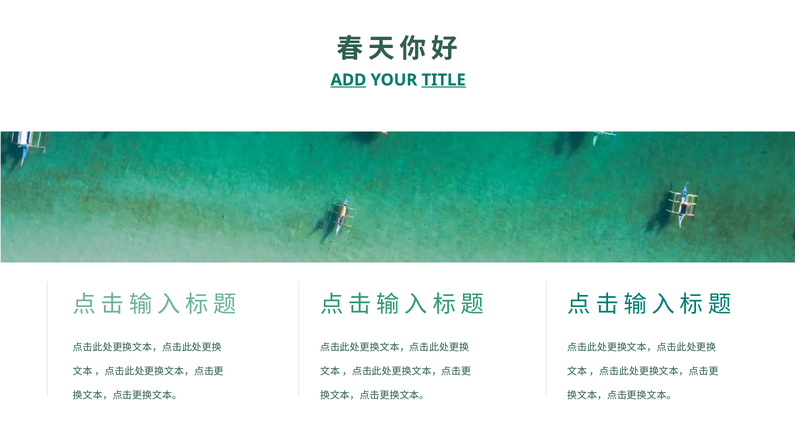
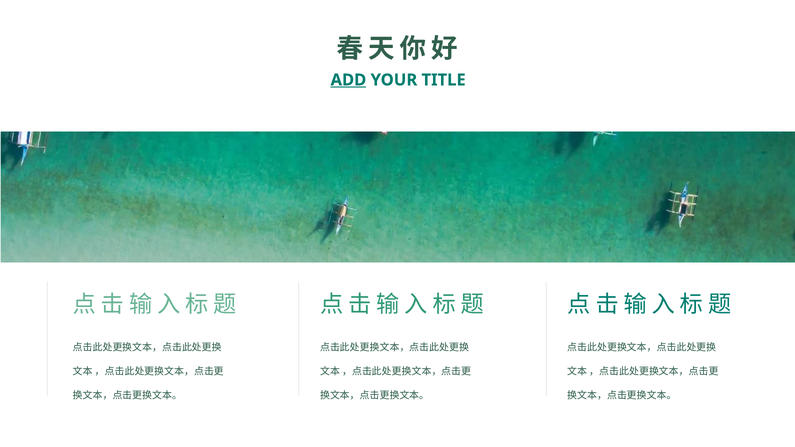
TITLE underline: present -> none (444, 80)
